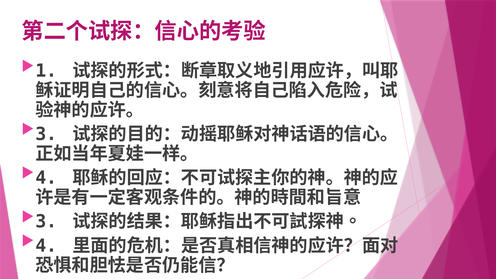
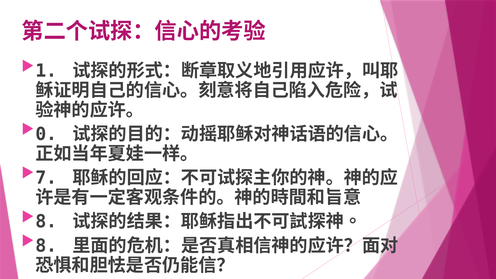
3: 3 -> 0 (46, 134)
4: 4 -> 7 (46, 178)
3: 3 -> 8 (46, 222)
4: 4 -> 8 (46, 246)
